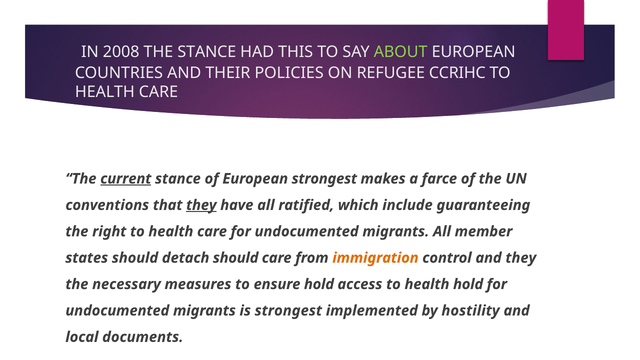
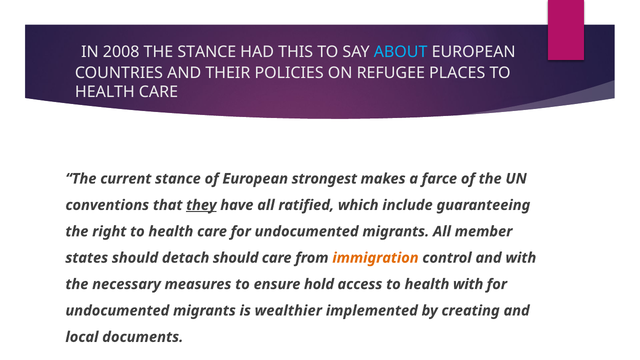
ABOUT colour: light green -> light blue (401, 52)
CCRIHC: CCRIHC -> PLACES (457, 73)
current underline: present -> none (126, 179)
and they: they -> with (521, 258)
health hold: hold -> with (468, 284)
is strongest: strongest -> wealthier (288, 311)
hostility: hostility -> creating (471, 311)
